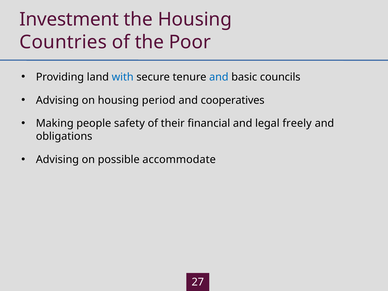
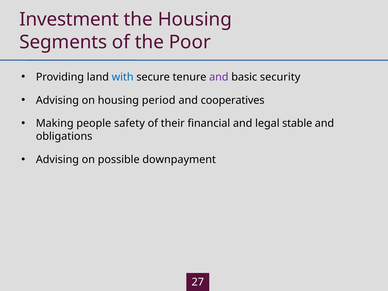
Countries: Countries -> Segments (63, 42)
and colour: blue -> purple (219, 77)
councils: councils -> security (280, 77)
freely: freely -> stable (297, 123)
accommodate: accommodate -> downpayment (179, 160)
